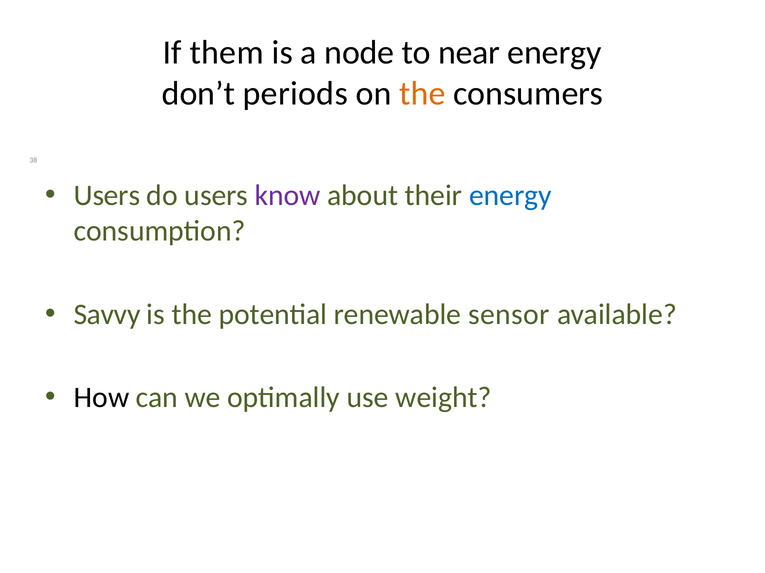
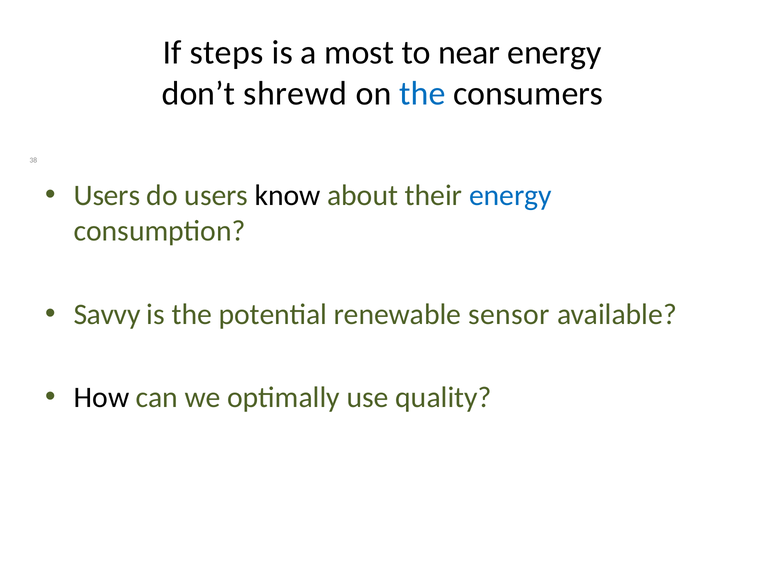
them: them -> steps (227, 53)
node: node -> most (359, 53)
periods: periods -> shrewd (295, 94)
the colour: orange -> blue (422, 94)
know colour: purple -> black (288, 196)
weight: weight -> quality (443, 398)
